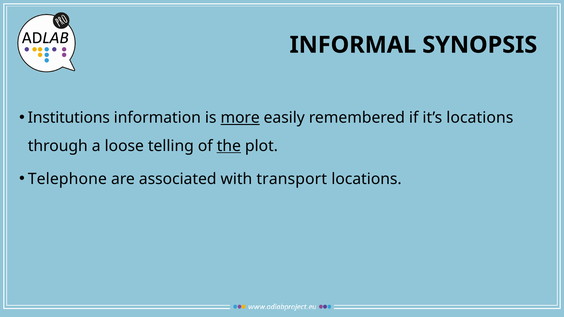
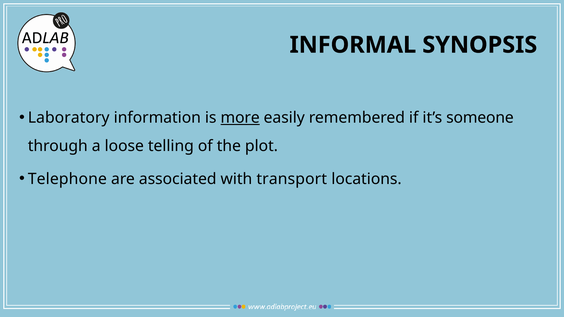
Institutions: Institutions -> Laboratory (69, 118)
it’s locations: locations -> someone (480, 118)
the underline: present -> none (229, 146)
